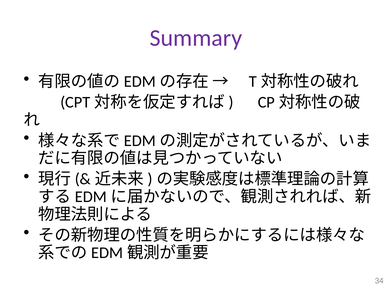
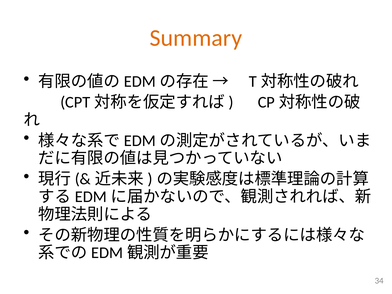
Summary colour: purple -> orange (196, 38)
